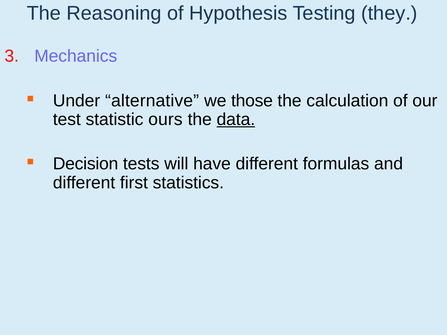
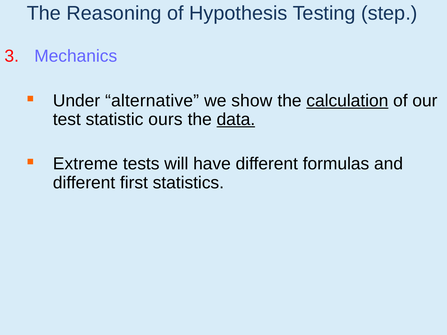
they: they -> step (389, 13)
those: those -> show (252, 101)
calculation underline: none -> present (347, 101)
Decision: Decision -> Extreme (85, 164)
